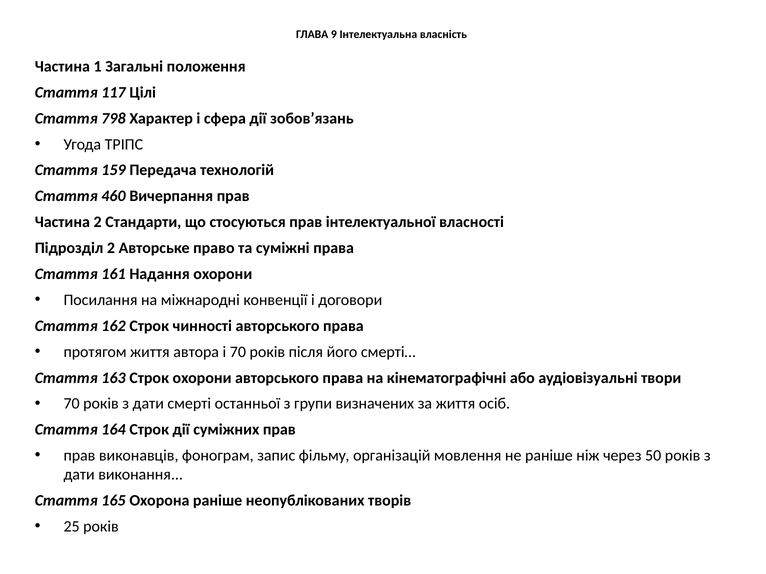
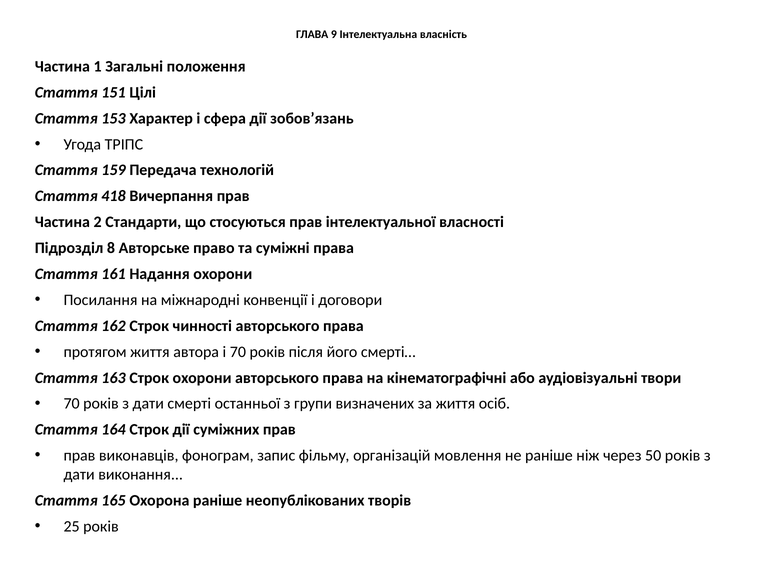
117: 117 -> 151 (113, 92)
798: 798 -> 153 (113, 118)
460: 460 -> 418 (113, 196)
Підрозділ 2: 2 -> 8 (111, 248)
